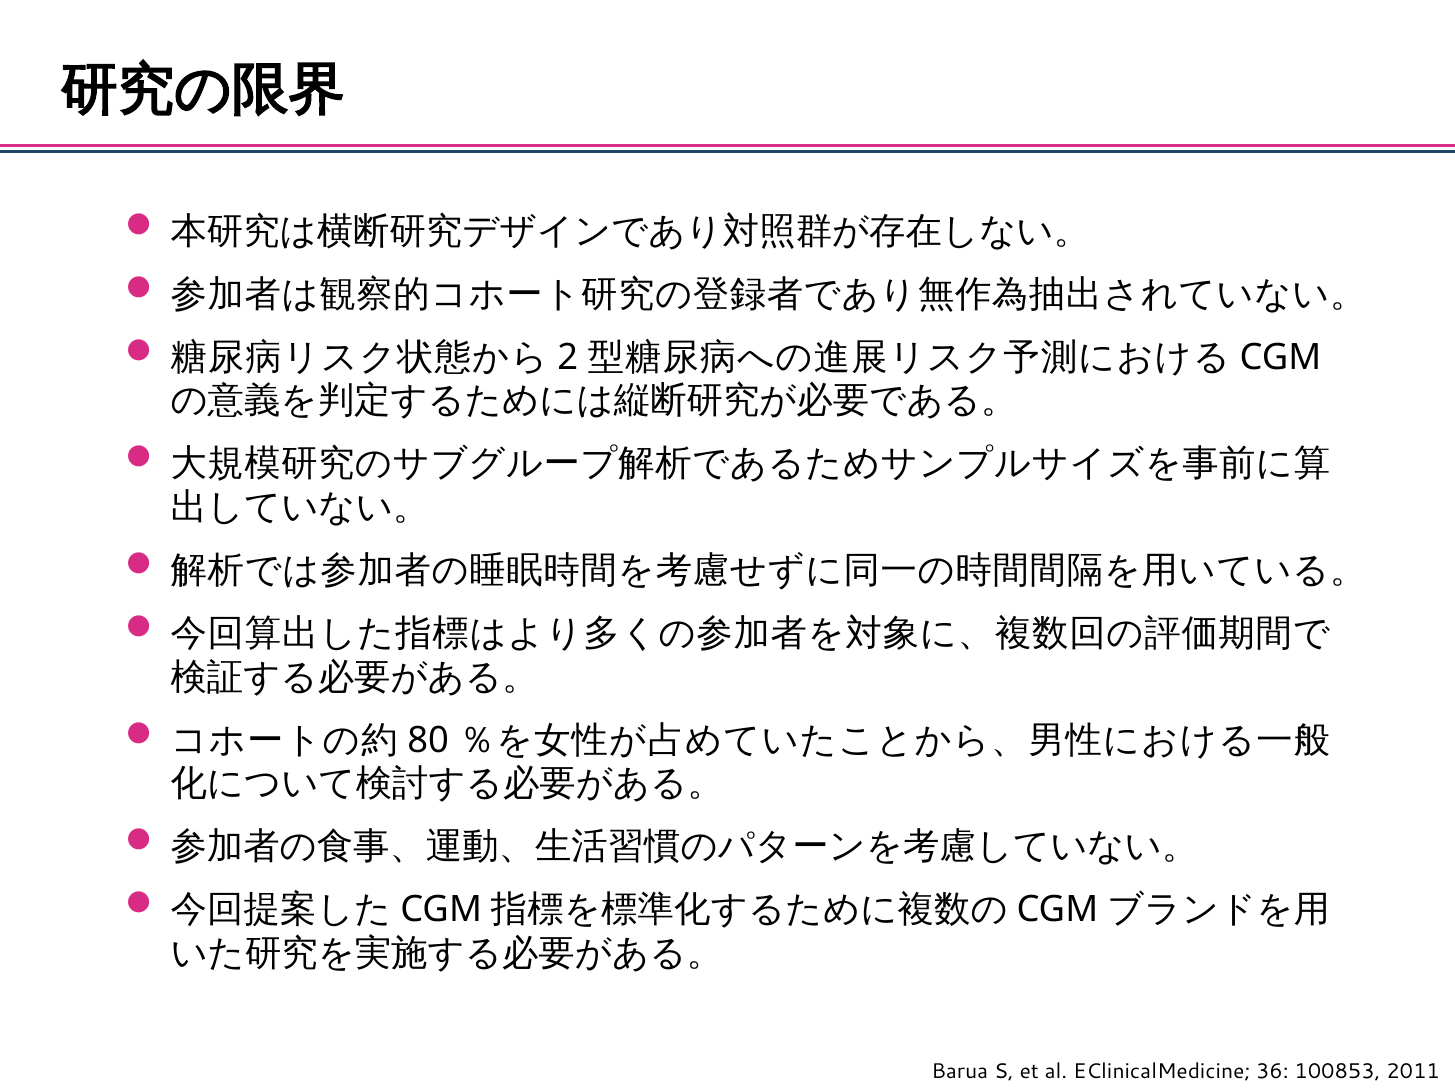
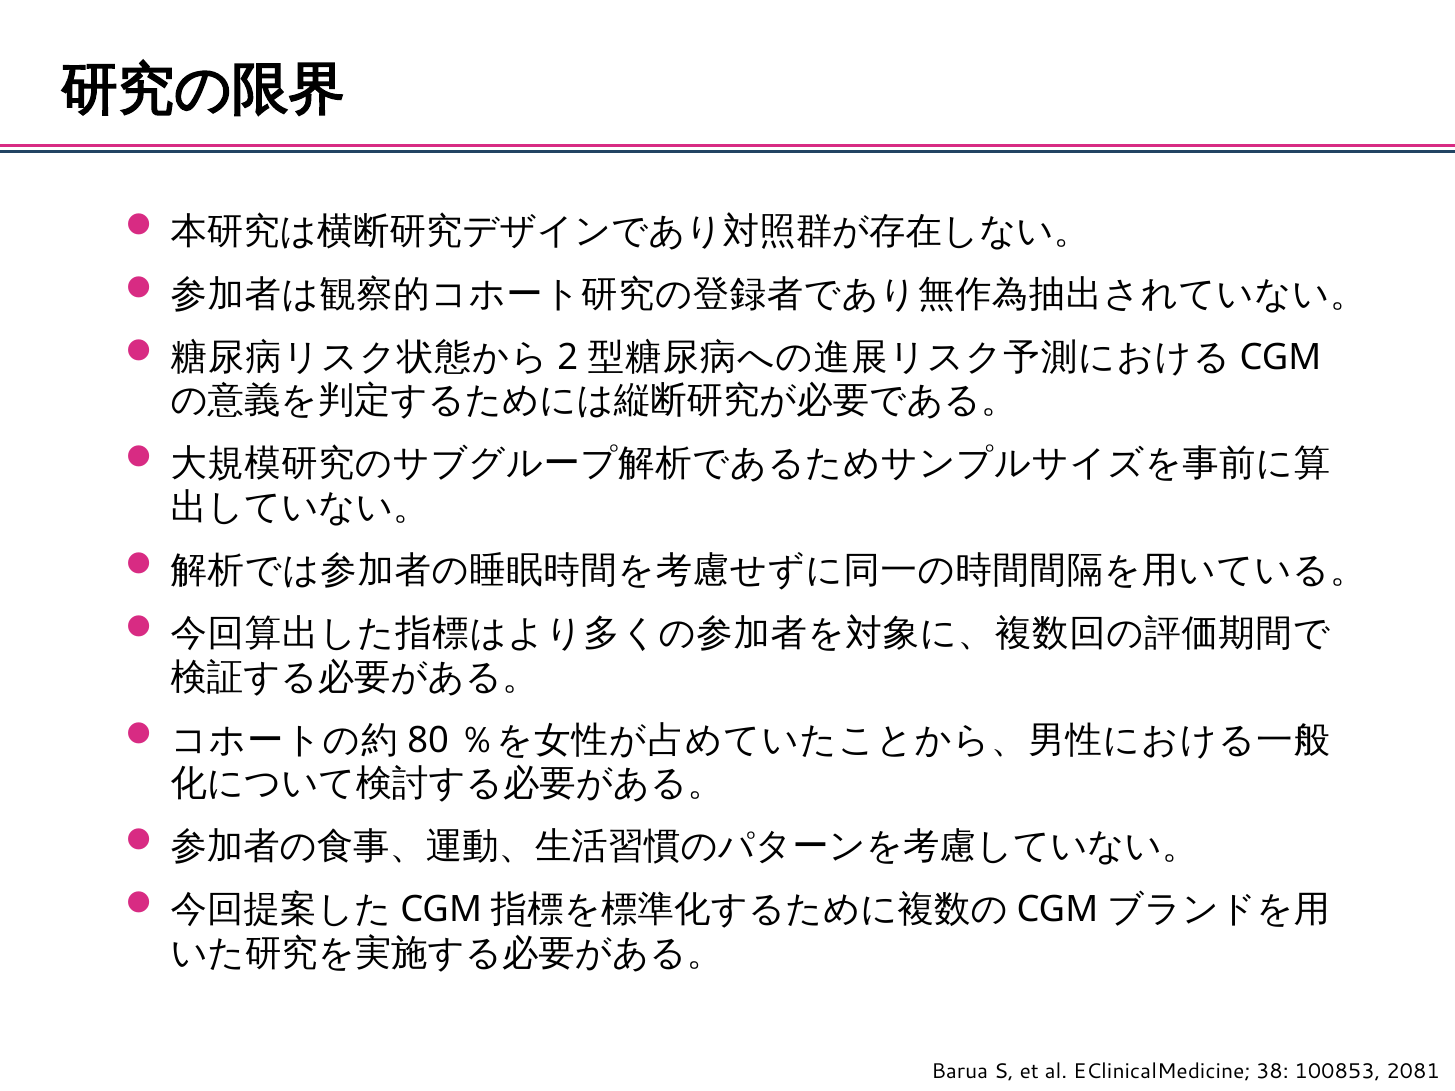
36: 36 -> 38 (1272, 1072)
2011: 2011 -> 2081 (1413, 1072)
